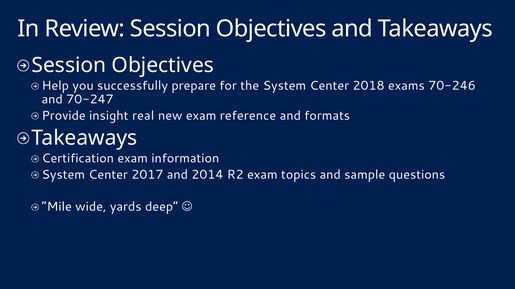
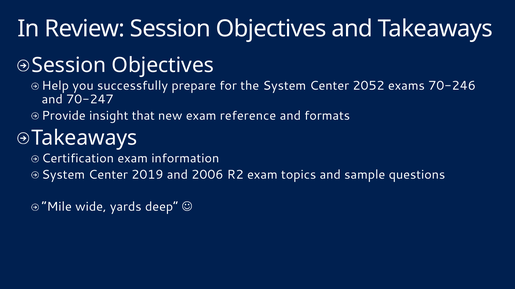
2018: 2018 -> 2052 (369, 86)
real: real -> that (143, 116)
2017: 2017 -> 2019 (147, 175)
2014: 2014 -> 2006 (207, 175)
